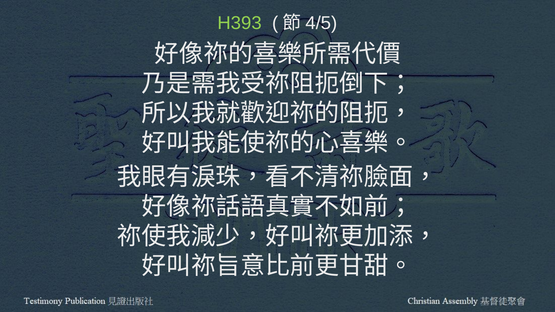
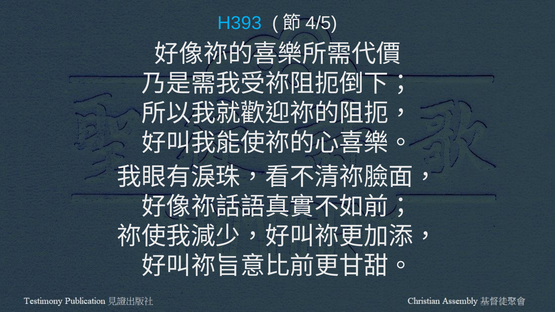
H393 colour: light green -> light blue (240, 23)
